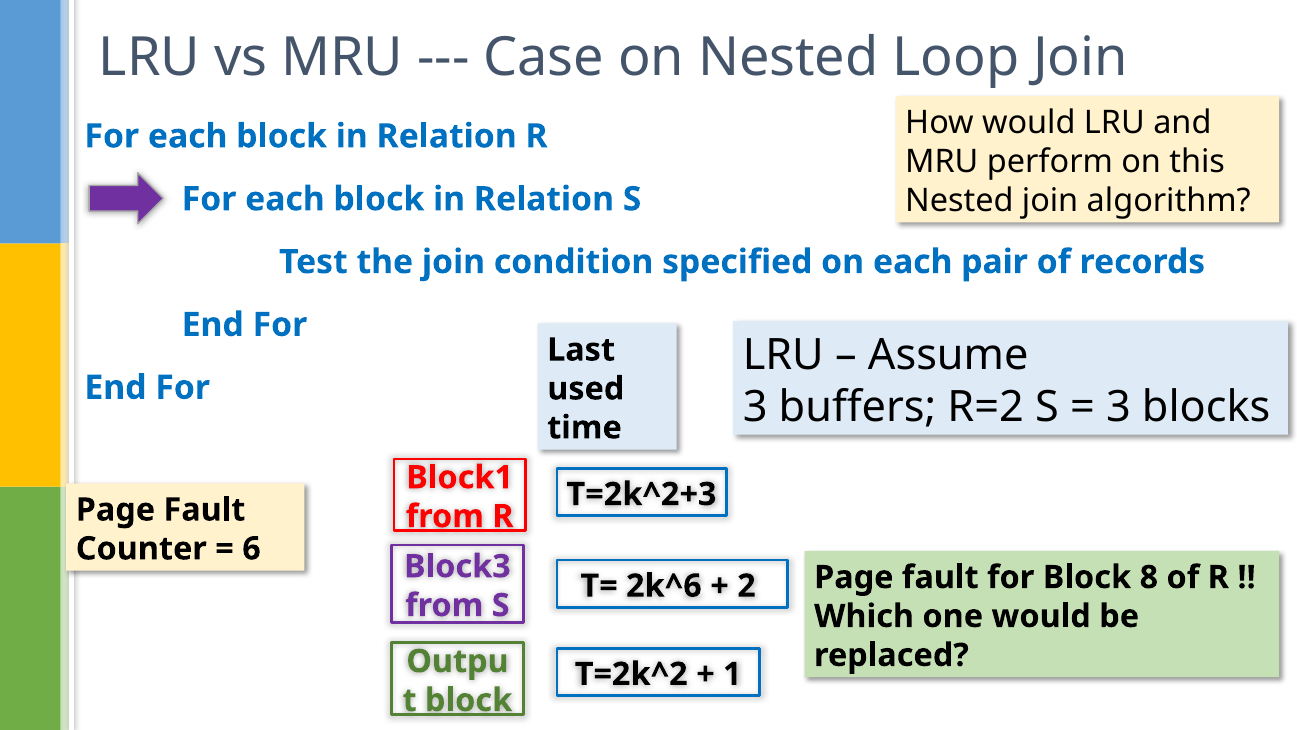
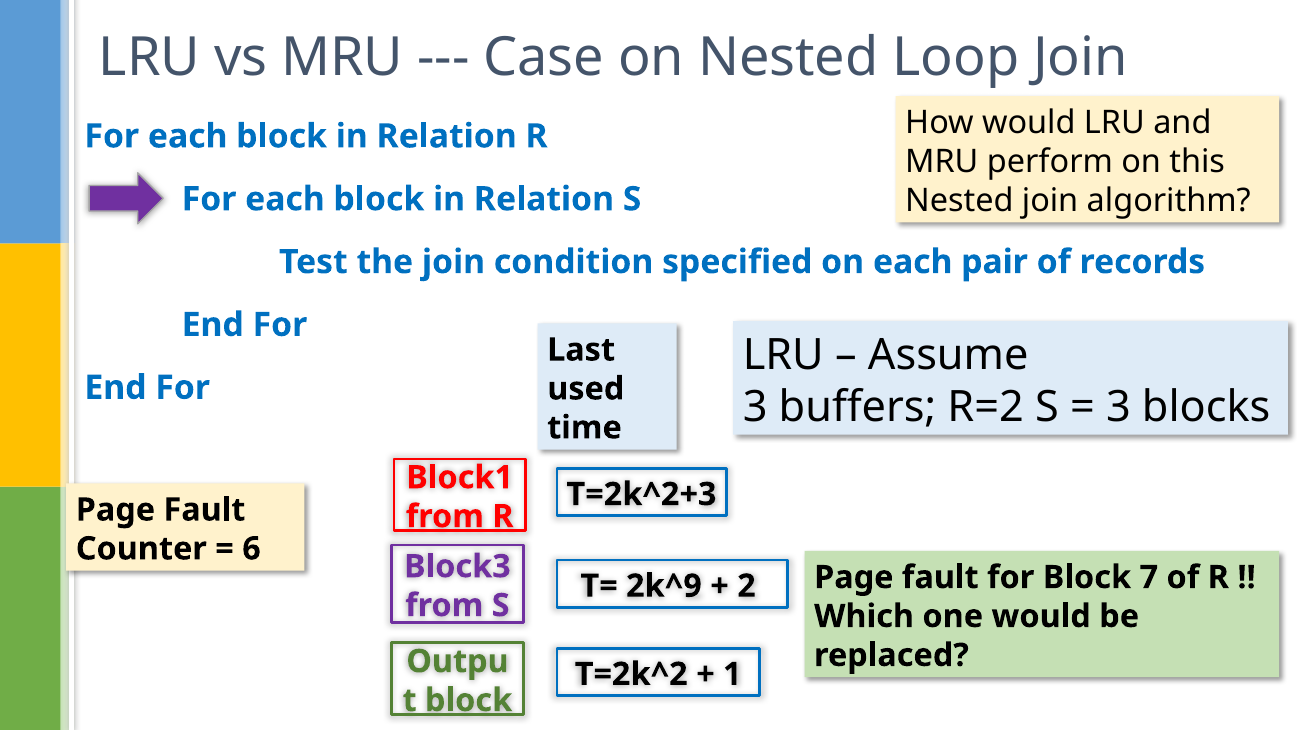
8: 8 -> 7 (1149, 577)
2k^6: 2k^6 -> 2k^9 (664, 586)
